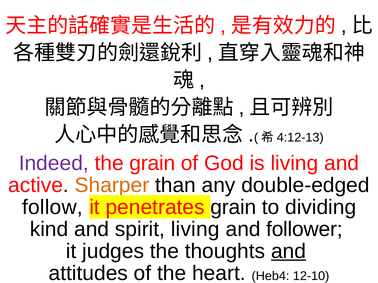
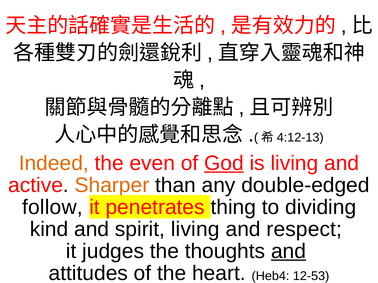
Indeed colour: purple -> orange (54, 163)
the grain: grain -> even (152, 163)
God underline: none -> present (224, 163)
penetrates grain: grain -> thing (233, 207)
follower: follower -> respect (304, 230)
12-10: 12-10 -> 12-53 (311, 276)
